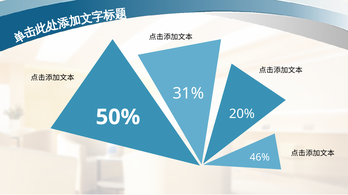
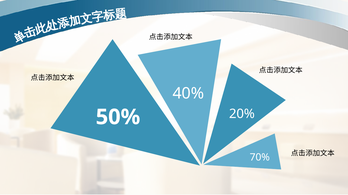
31%: 31% -> 40% (188, 94)
46%: 46% -> 70% (260, 158)
